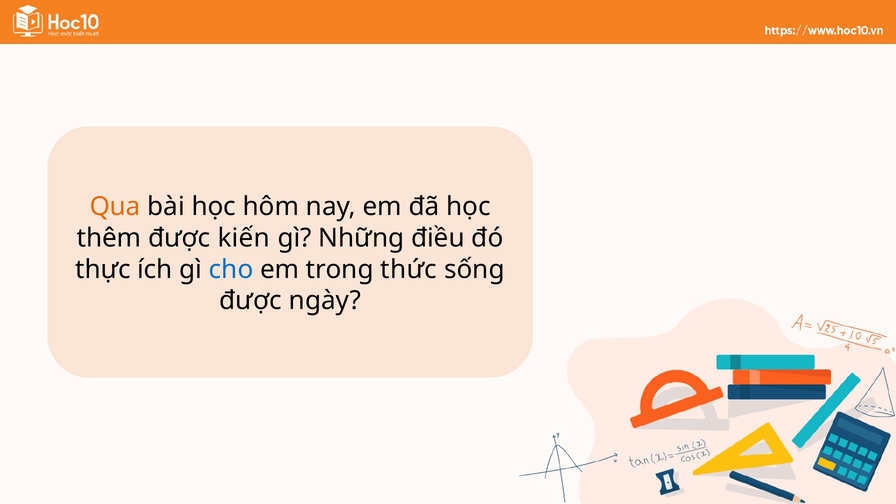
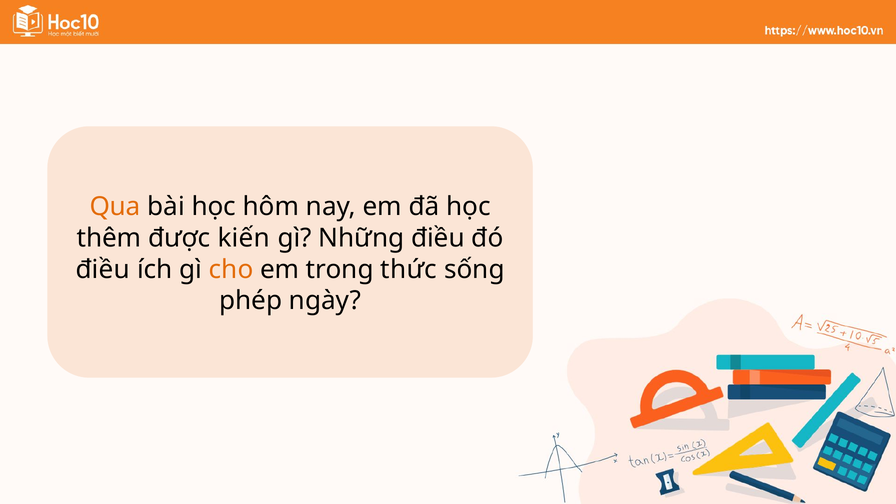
thực: thực -> điều (103, 269)
cho colour: blue -> orange (231, 269)
được: được -> phép (251, 301)
